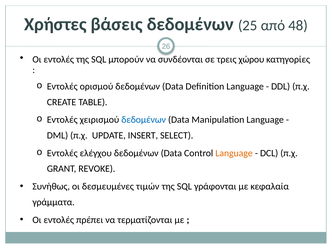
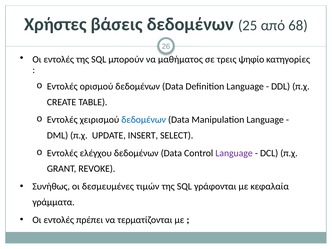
48: 48 -> 68 (298, 26)
συνδέονται: συνδέονται -> μαθήματος (180, 59)
χώρου: χώρου -> ψηφίο (251, 59)
Language colour: orange -> purple (234, 153)
